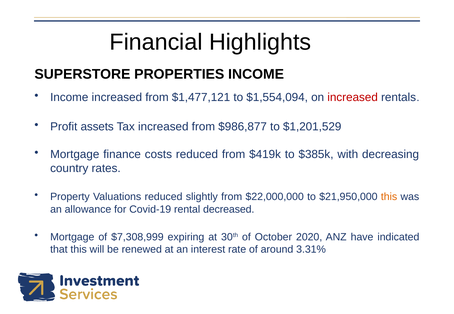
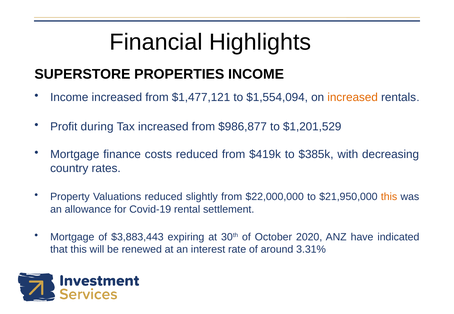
increased colour: red -> orange (353, 98)
assets: assets -> during (97, 127)
decreased: decreased -> settlement (229, 209)
$7,308,999: $7,308,999 -> $3,883,443 (137, 237)
